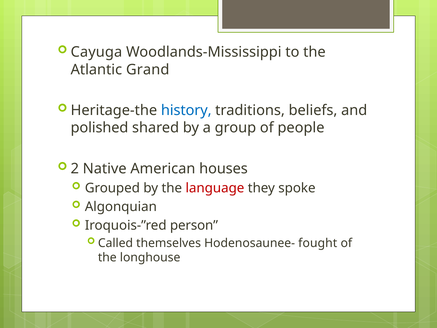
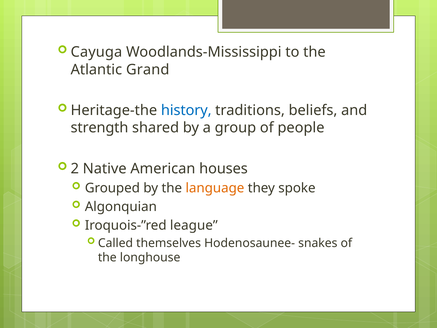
polished: polished -> strength (100, 128)
language colour: red -> orange (215, 188)
person: person -> league (194, 225)
fought: fought -> snakes (318, 243)
